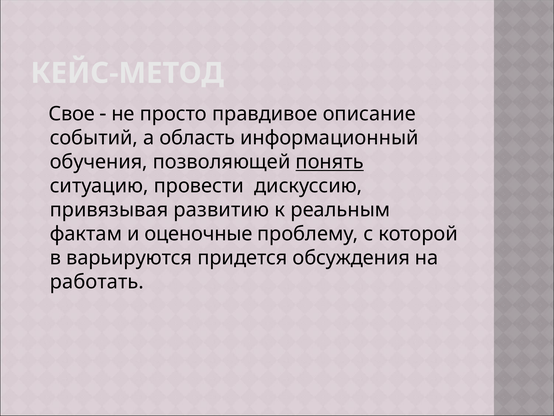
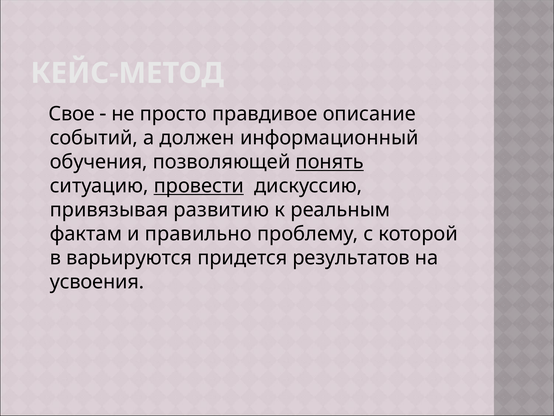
область: область -> должен (197, 138)
провести underline: none -> present (199, 186)
оценочные: оценочные -> правильно (198, 234)
обсуждения: обсуждения -> результатов (351, 258)
работать: работать -> усвоения (97, 282)
